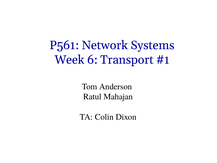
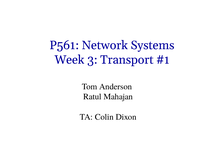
6: 6 -> 3 (92, 60)
